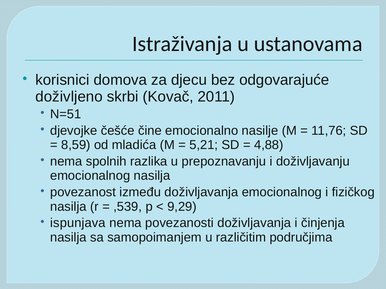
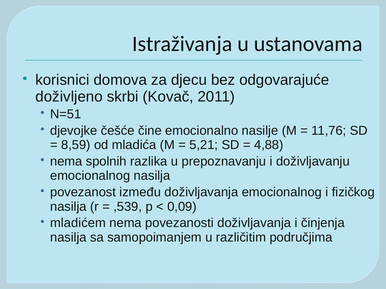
9,29: 9,29 -> 0,09 (182, 207)
ispunjava: ispunjava -> mladićem (78, 223)
